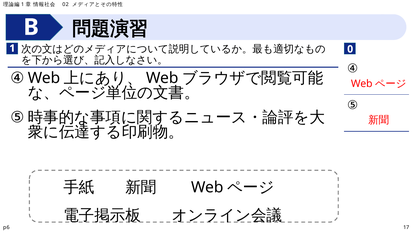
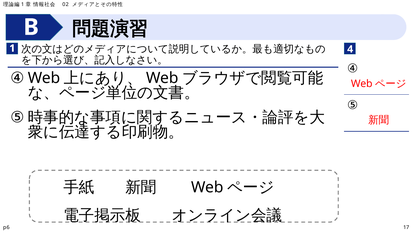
0: 0 -> 4 (350, 49)
